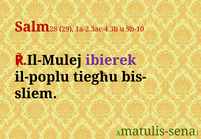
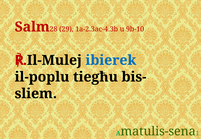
ibierek colour: purple -> blue (111, 60)
